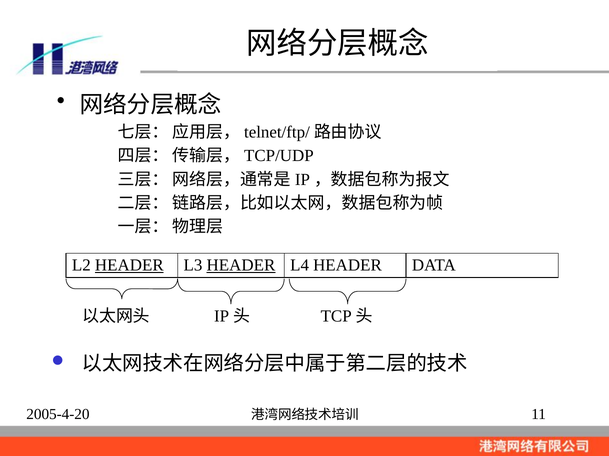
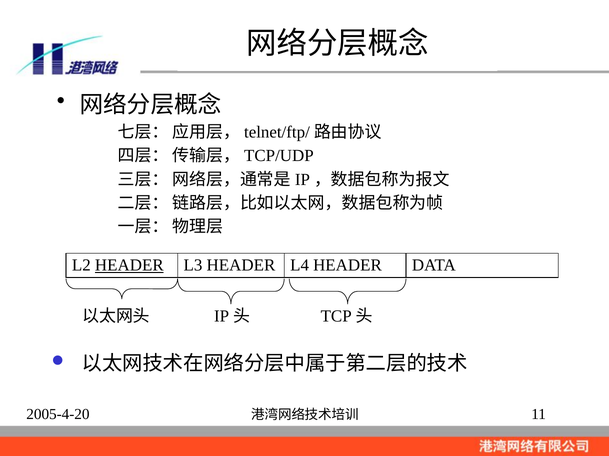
HEADER underline: present -> none (241, 266)
